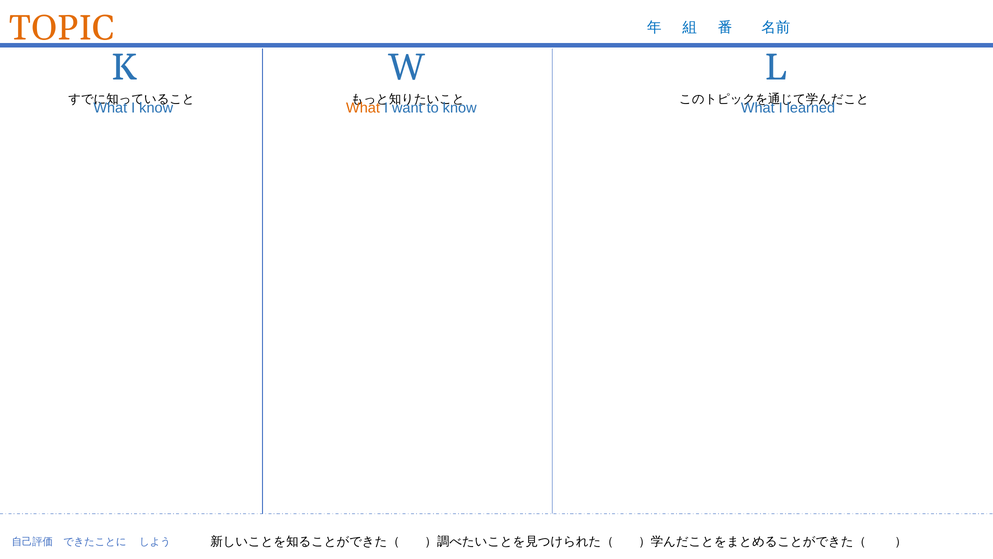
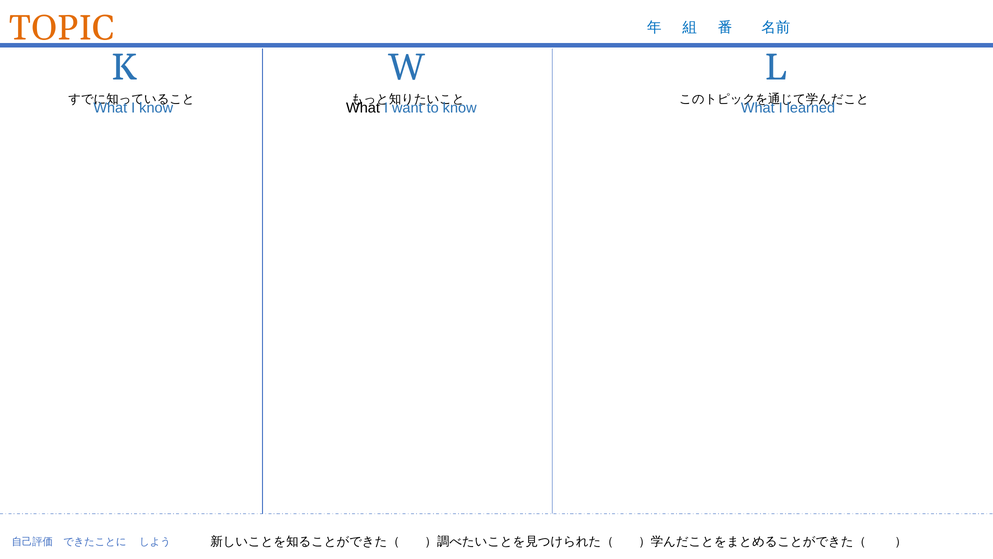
What colour: orange -> black (363, 108)
